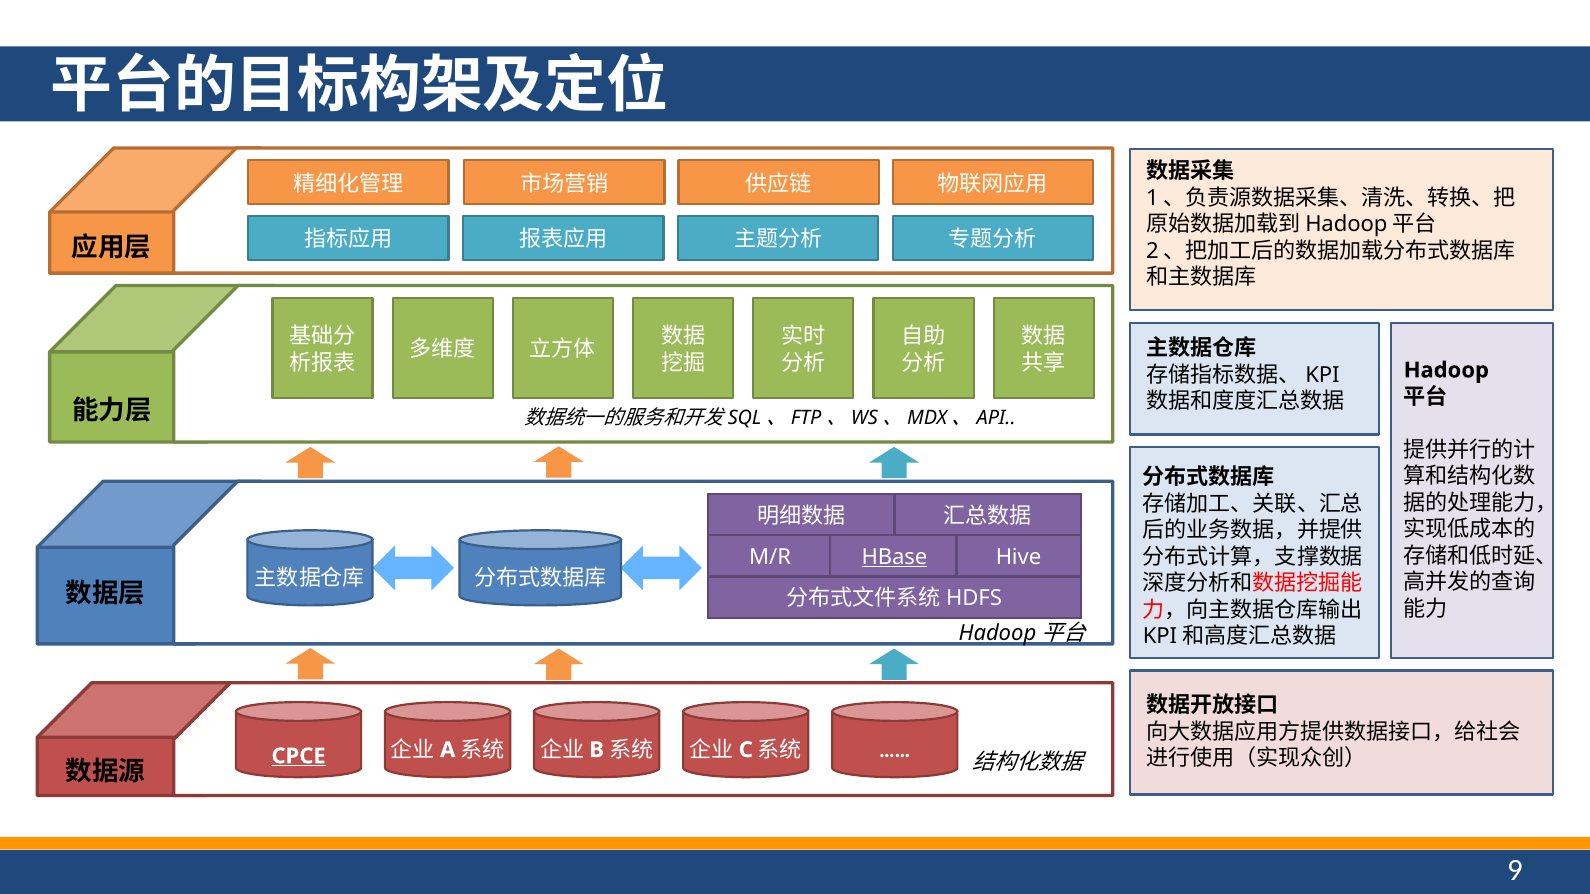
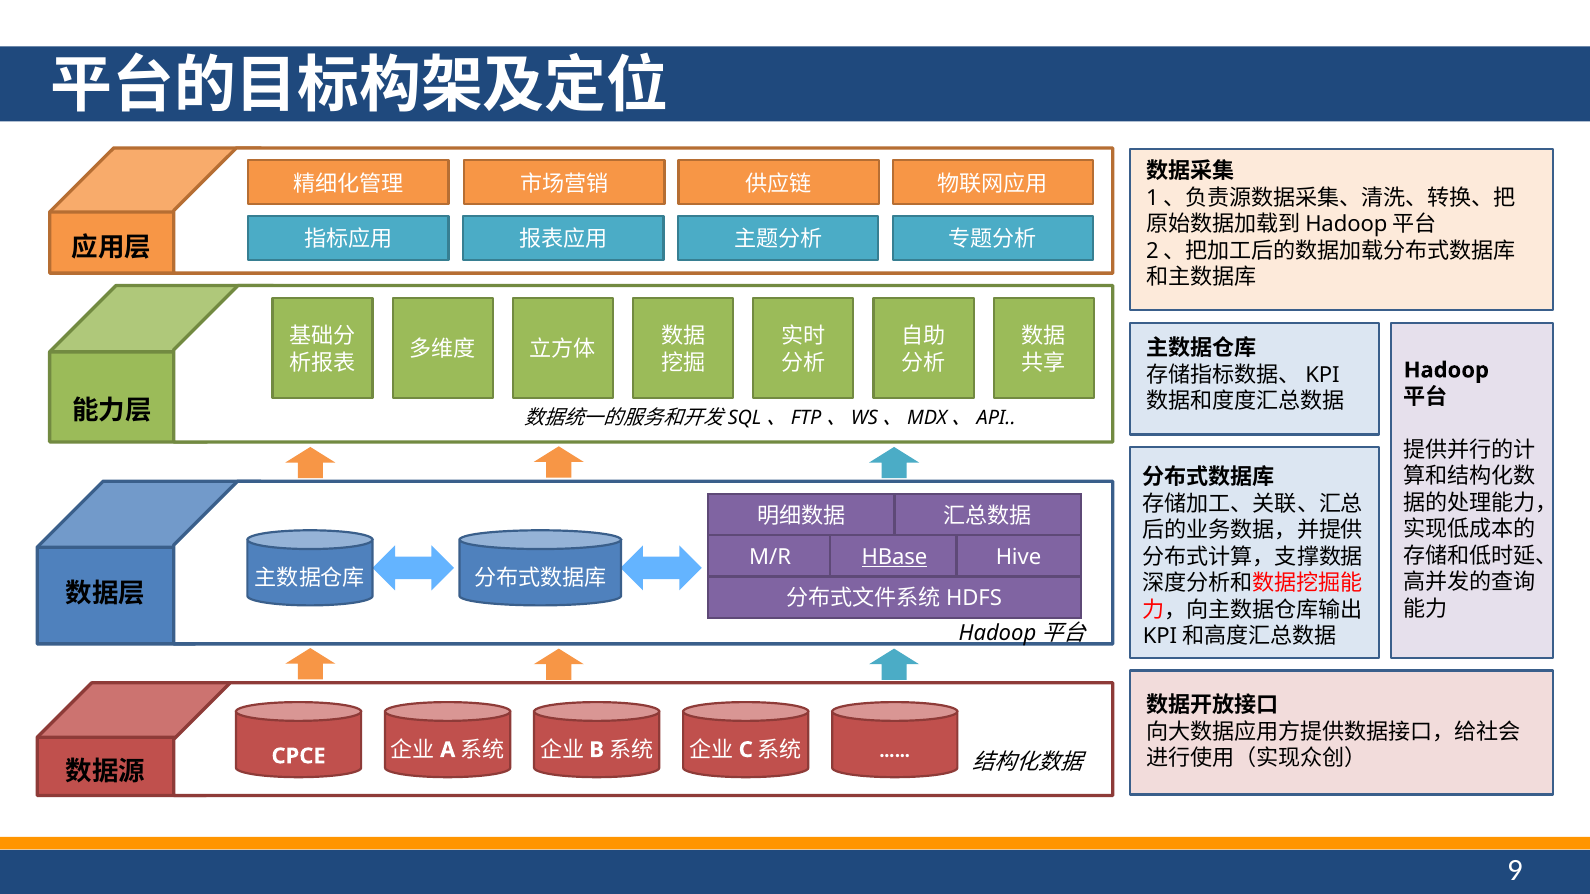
CPCE underline: present -> none (299, 756)
